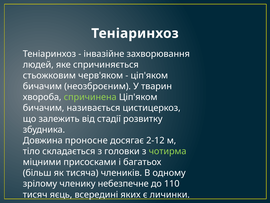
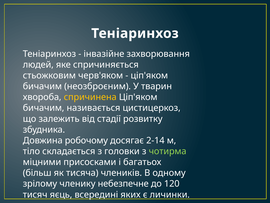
спричинена colour: light green -> yellow (90, 97)
проносне: проносне -> робочому (86, 140)
2-12: 2-12 -> 2-14 (155, 140)
110: 110 -> 120 (172, 183)
